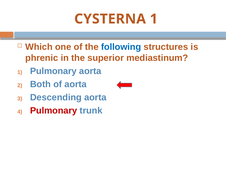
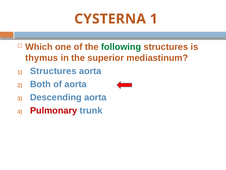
following colour: blue -> green (121, 47)
phrenic: phrenic -> thymus (42, 58)
1 Pulmonary: Pulmonary -> Structures (53, 71)
